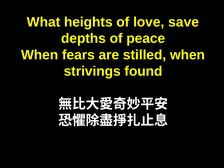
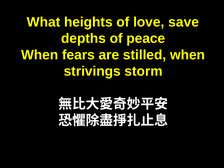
found: found -> storm (143, 71)
